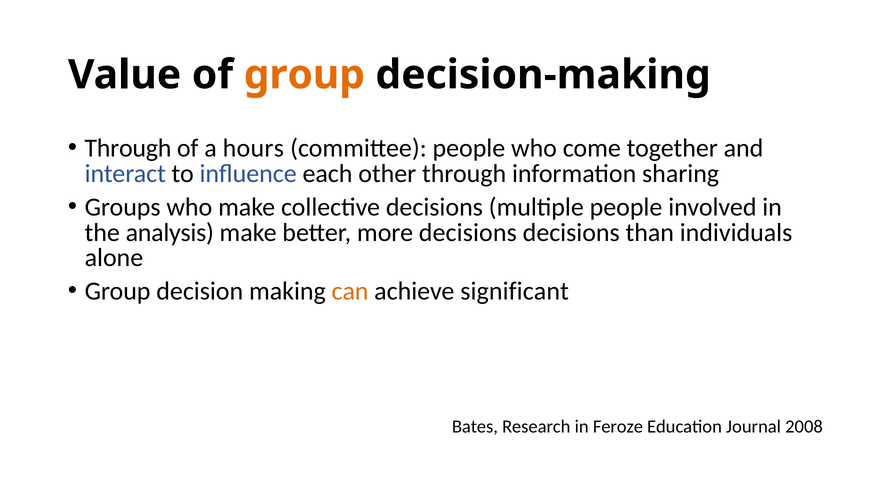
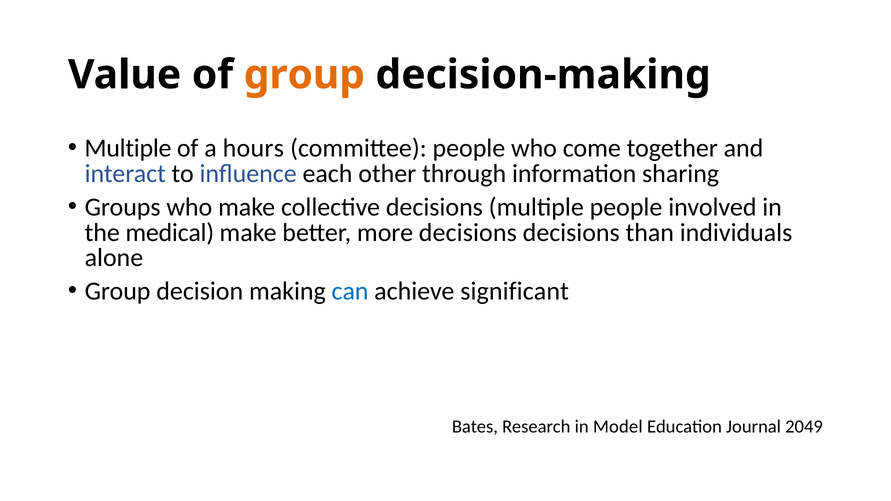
Through: Through -> Multiple (128, 148)
analysis: analysis -> medical (170, 233)
can colour: orange -> blue (350, 292)
Feroze: Feroze -> Model (618, 427)
2008: 2008 -> 2049 (804, 427)
